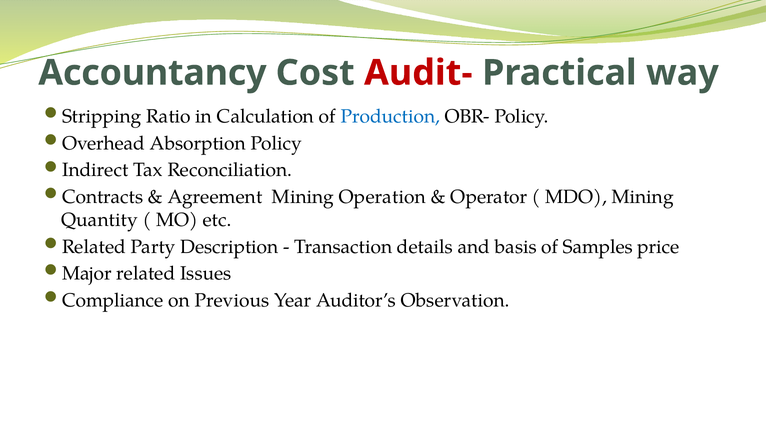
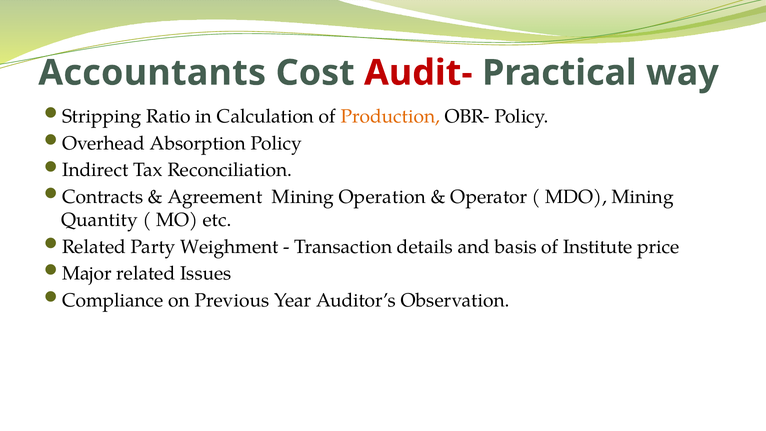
Accountancy: Accountancy -> Accountants (152, 73)
Production colour: blue -> orange (390, 116)
Description: Description -> Weighment (229, 247)
Samples: Samples -> Institute (598, 247)
